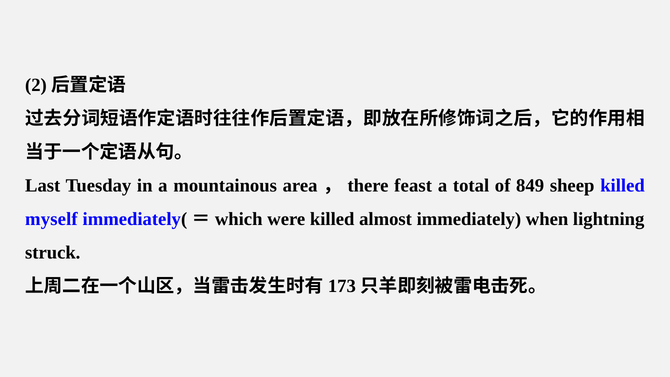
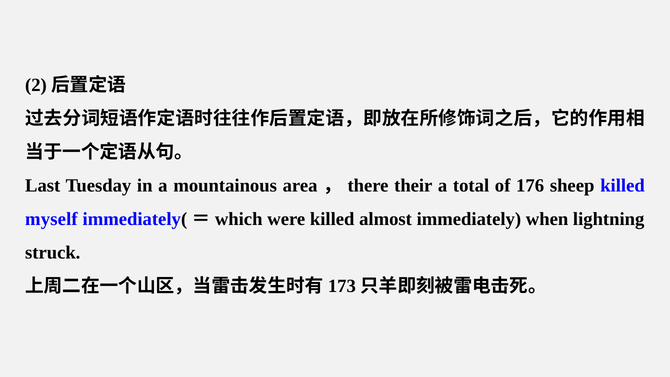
feast: feast -> their (413, 185)
849: 849 -> 176 (530, 185)
